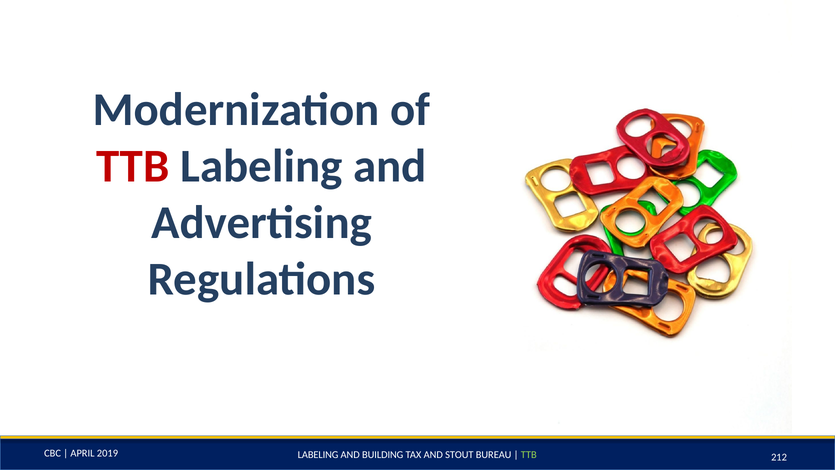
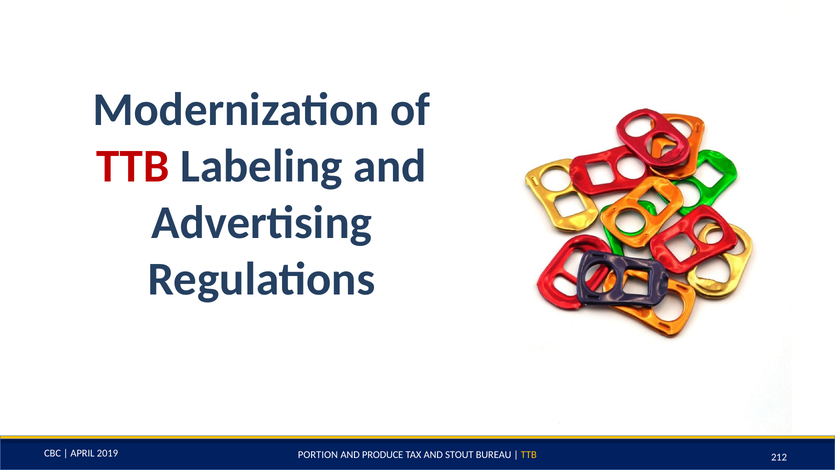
LABELING: LABELING -> PORTION (318, 455)
BUILDING: BUILDING -> PRODUCE (383, 455)
TTB colour: light green -> yellow (529, 455)
